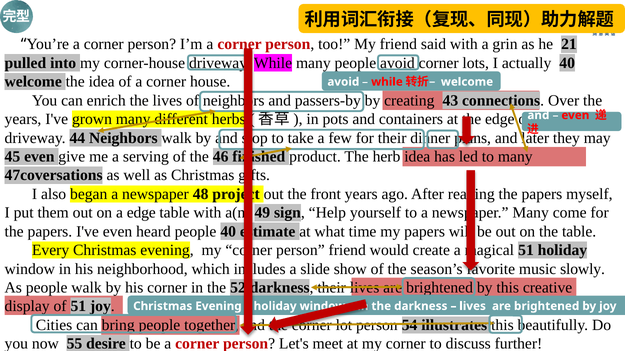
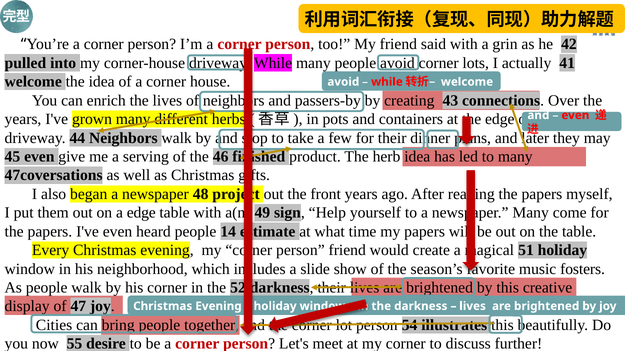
21: 21 -> 42 (569, 44)
actually 40: 40 -> 41 (567, 63)
people 40: 40 -> 14 (228, 232)
slowly: slowly -> fosters (583, 269)
of 51: 51 -> 47 (78, 307)
